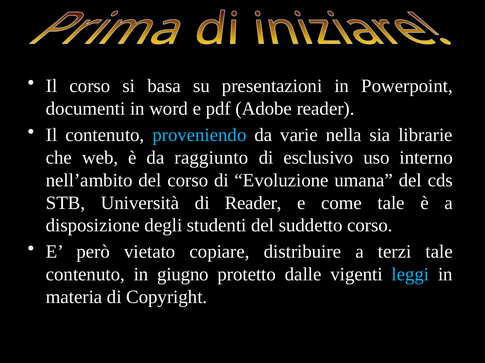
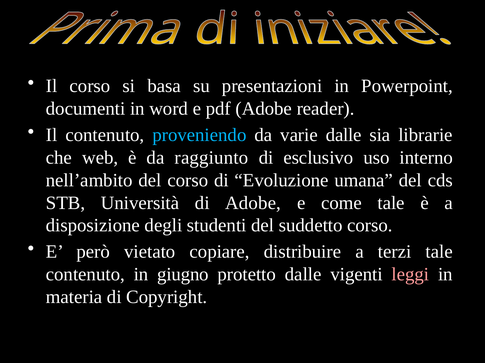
varie nella: nella -> dalle (344, 135)
di Reader: Reader -> Adobe (253, 203)
leggi colour: light blue -> pink (410, 275)
